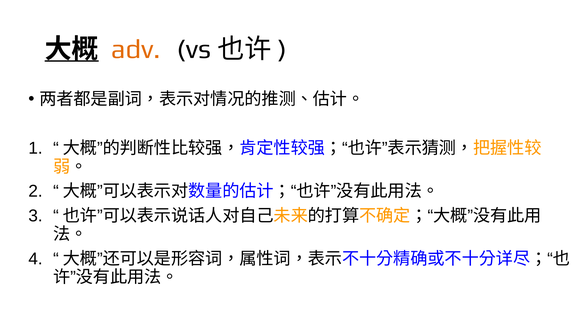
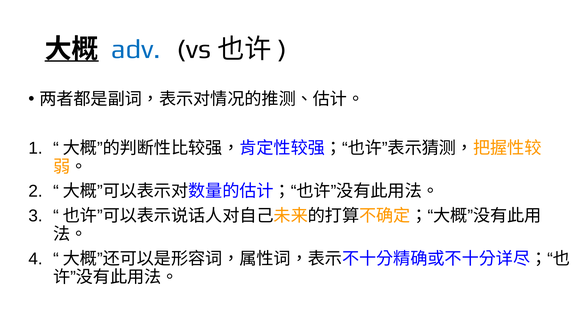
adv colour: orange -> blue (136, 49)
